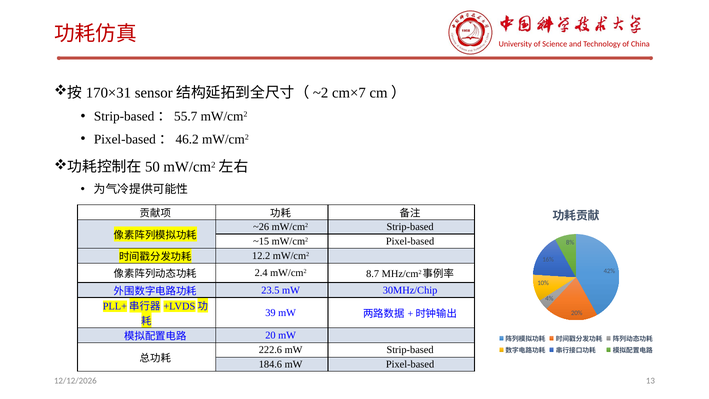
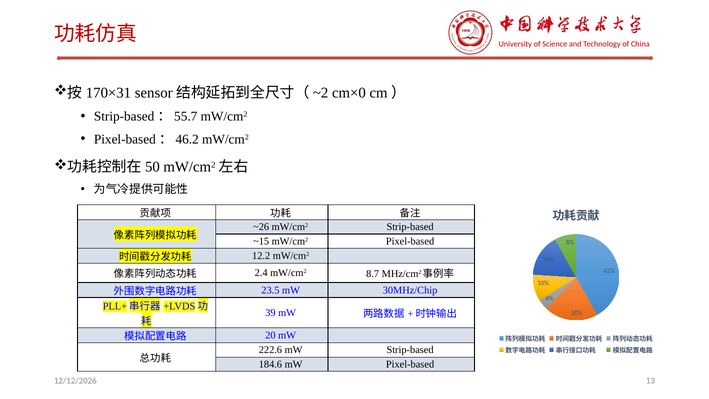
cm×7: cm×7 -> cm×0 (349, 93)
